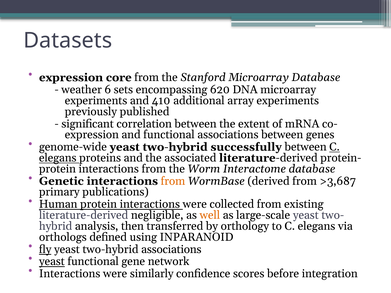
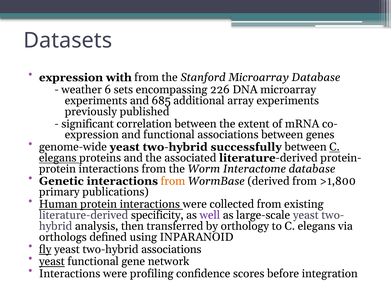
core: core -> with (119, 78)
620: 620 -> 226 (220, 90)
410: 410 -> 685 (161, 101)
>3,687: >3,687 -> >1,800 (338, 181)
negligible: negligible -> specificity (157, 215)
well colour: orange -> purple (210, 215)
similarly: similarly -> profiling (152, 274)
